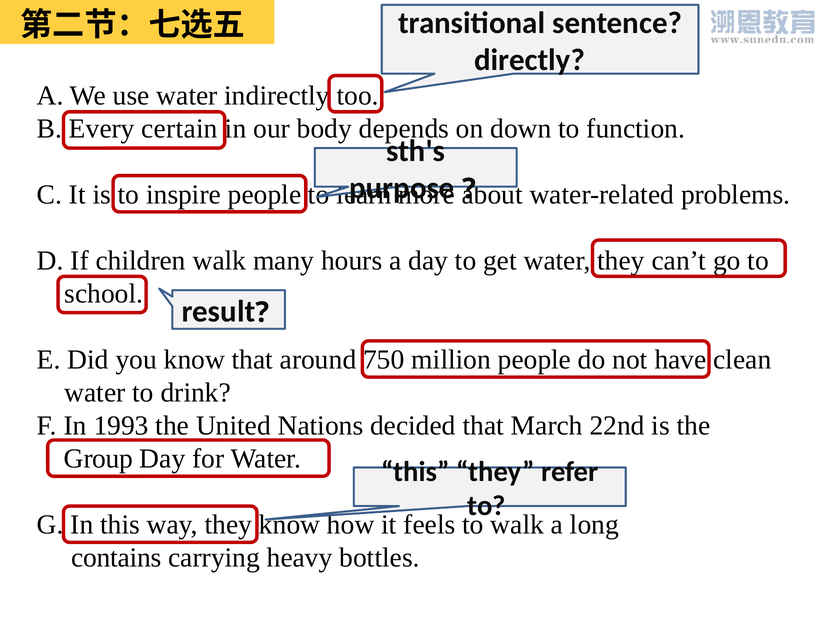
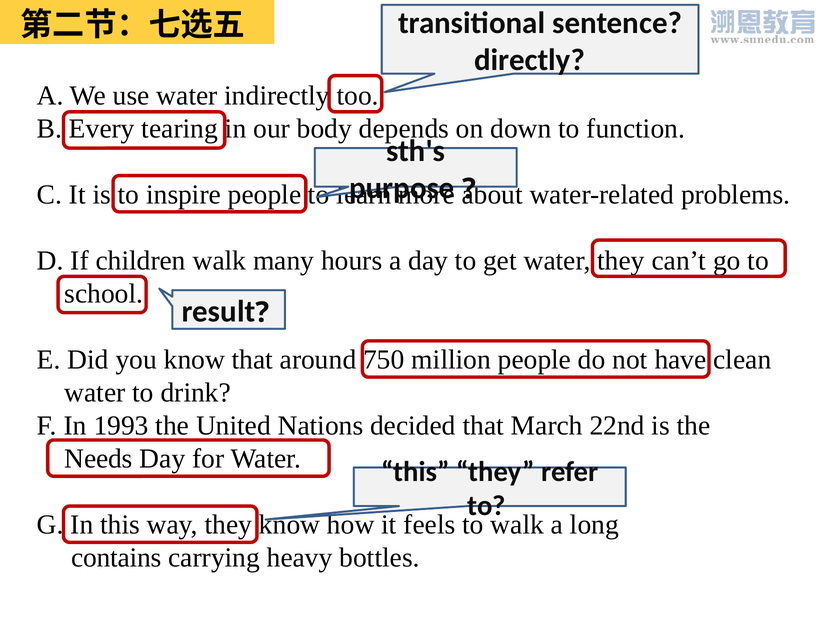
certain: certain -> tearing (180, 129)
Group: Group -> Needs (99, 459)
